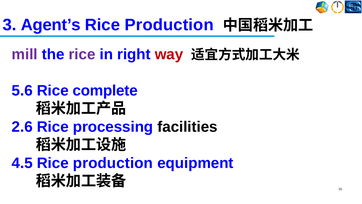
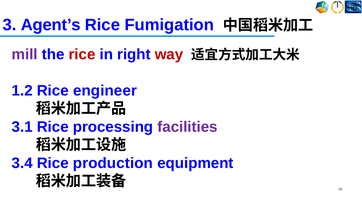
Production: Production -> Fumigation (169, 25)
rice colour: purple -> red (82, 54)
5.6: 5.6 -> 1.2 (22, 90)
complete: complete -> engineer (105, 90)
2.6: 2.6 -> 3.1 (22, 127)
facilities colour: black -> purple (187, 127)
4.5: 4.5 -> 3.4 (22, 163)
